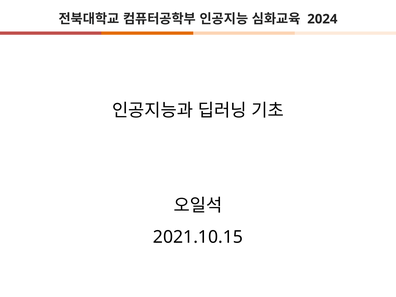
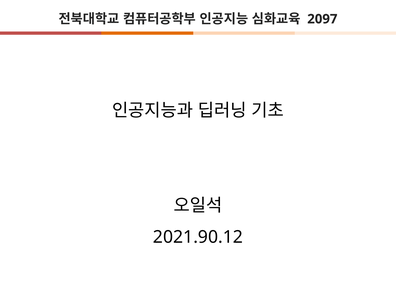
2024: 2024 -> 2097 (322, 19)
2021.10.15: 2021.10.15 -> 2021.90.12 (198, 237)
